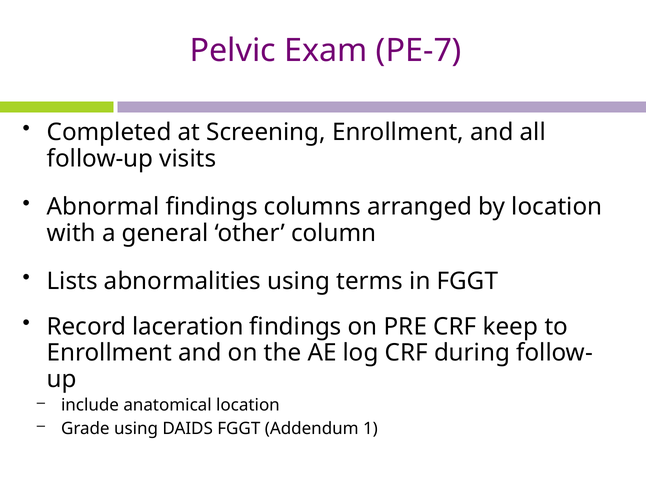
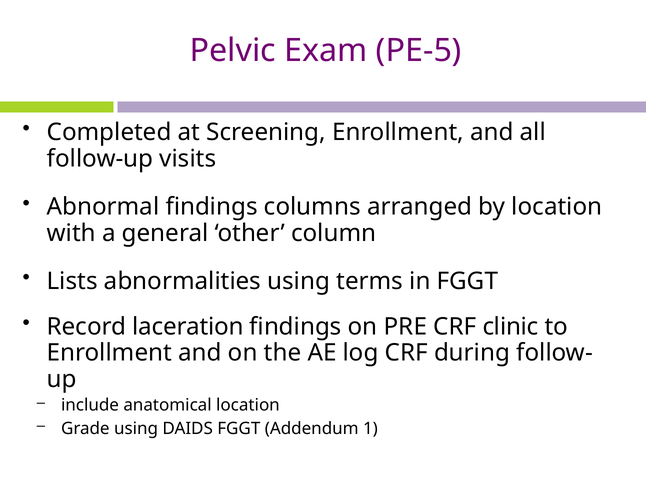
PE-7: PE-7 -> PE-5 (419, 51)
keep: keep -> clinic (511, 327)
